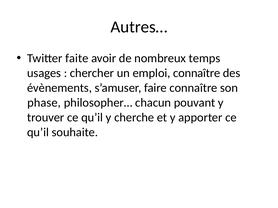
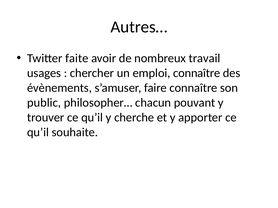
temps: temps -> travail (204, 58)
phase: phase -> public (44, 103)
